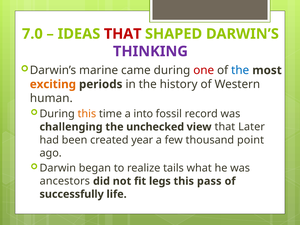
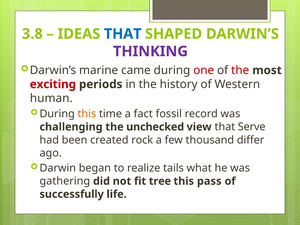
7.0: 7.0 -> 3.8 (32, 34)
THAT colour: red -> blue (123, 34)
the colour: blue -> red (240, 70)
exciting colour: orange -> red (53, 84)
into: into -> fact (143, 114)
Later: Later -> Serve (252, 127)
year: year -> rock (142, 140)
point: point -> differ (251, 140)
ancestors: ancestors -> gathering (65, 181)
legs: legs -> tree (160, 181)
